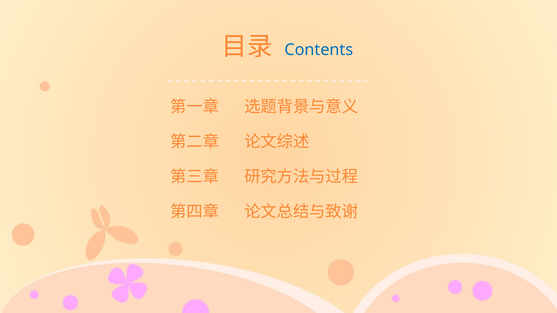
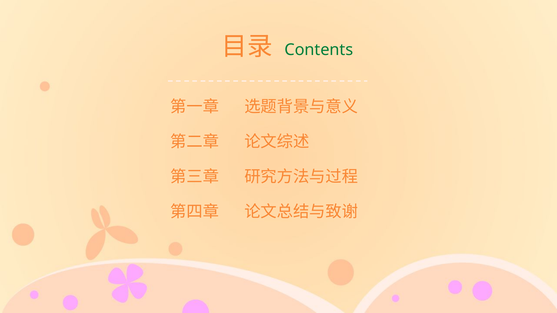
Contents colour: blue -> green (319, 50)
